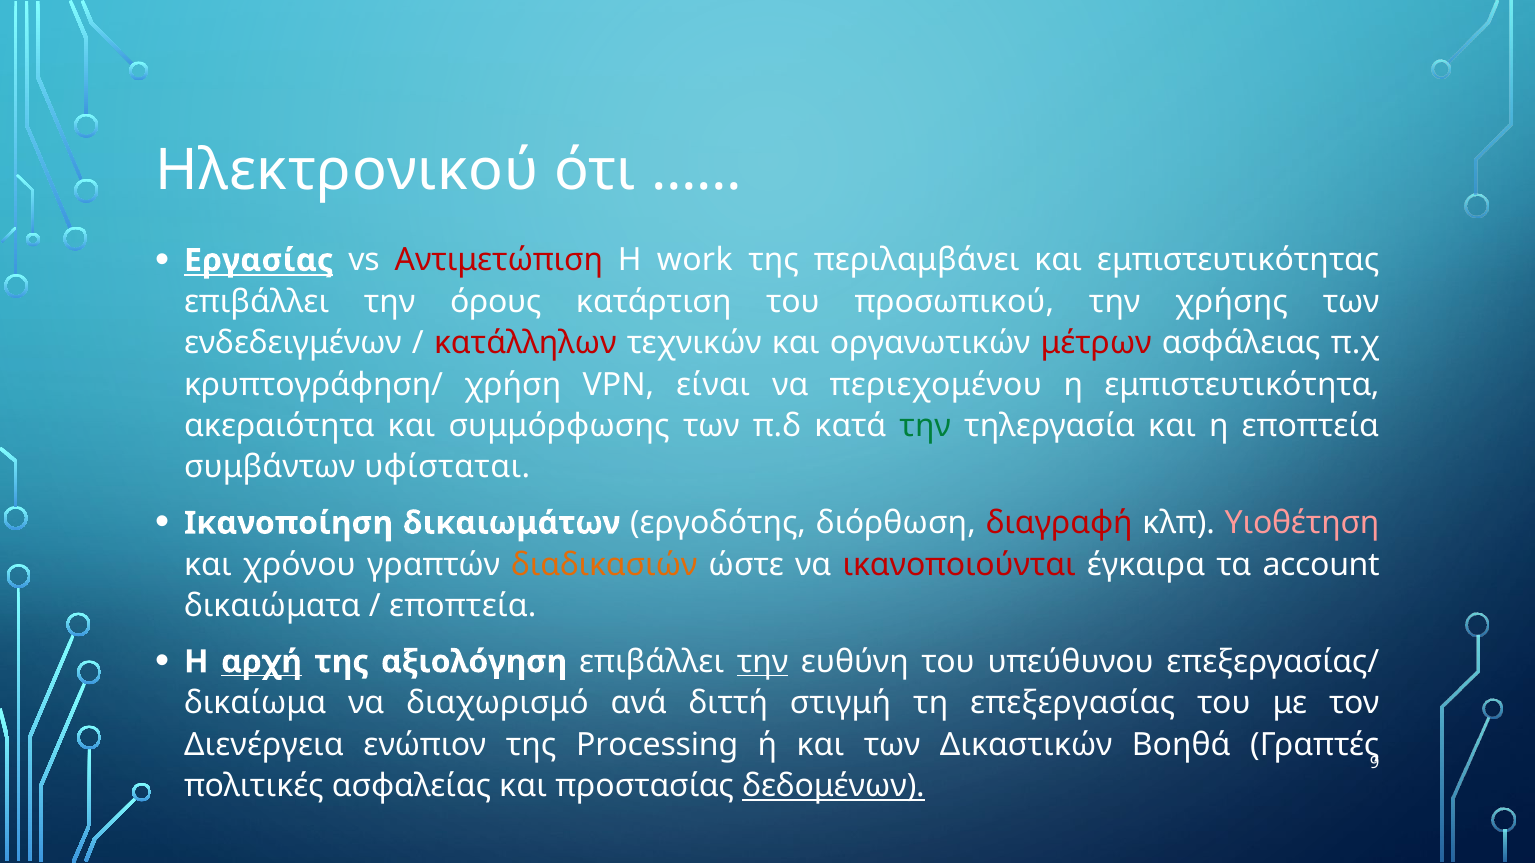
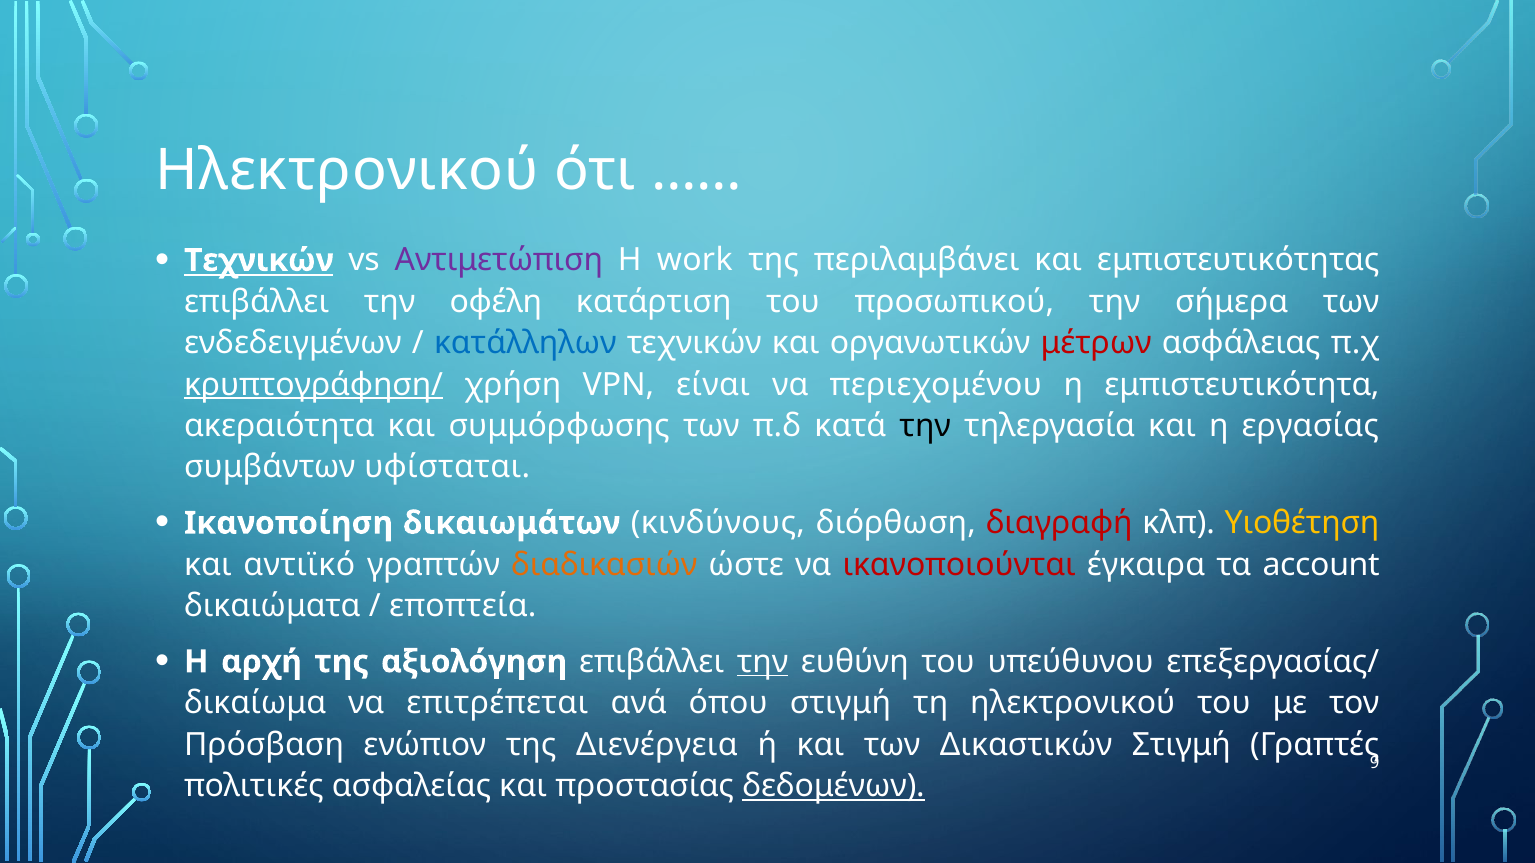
Εργασίας: Εργασίας -> Τεχνικών (259, 260)
Αντιμετώπιση colour: red -> purple (499, 260)
όρους: όρους -> οφέλη (496, 302)
χρήσης: χρήσης -> σήμερα (1232, 302)
κατάλληλων colour: red -> blue (525, 343)
κρυπτογράφηση/ underline: none -> present (314, 385)
την colour: green -> black (925, 426)
η εποπτεία: εποπτεία -> εργασίας (1310, 426)
εργοδότης: εργοδότης -> κινδύνους (718, 523)
Υιοθέτηση colour: pink -> yellow (1302, 523)
χρόνου: χρόνου -> αντιϊκό (299, 565)
αρχή underline: present -> none (262, 662)
διαχωρισμό: διαχωρισμό -> επιτρέπεται (497, 703)
διττή: διττή -> όπου (728, 703)
τη επεξεργασίας: επεξεργασίας -> ηλεκτρονικού (1073, 703)
Διενέργεια: Διενέργεια -> Πρόσβαση (264, 745)
Processing: Processing -> Διενέργεια (657, 745)
Δικαστικών Βοηθά: Βοηθά -> Στιγμή (1181, 745)
